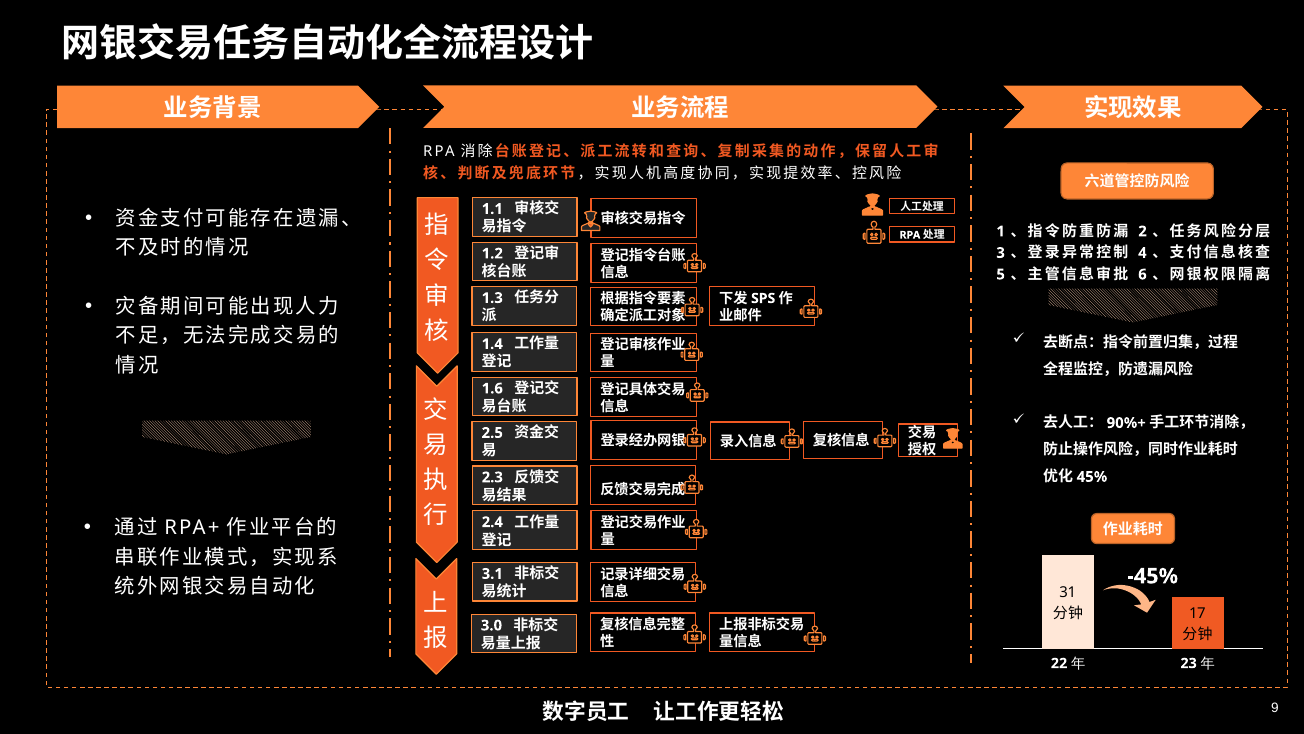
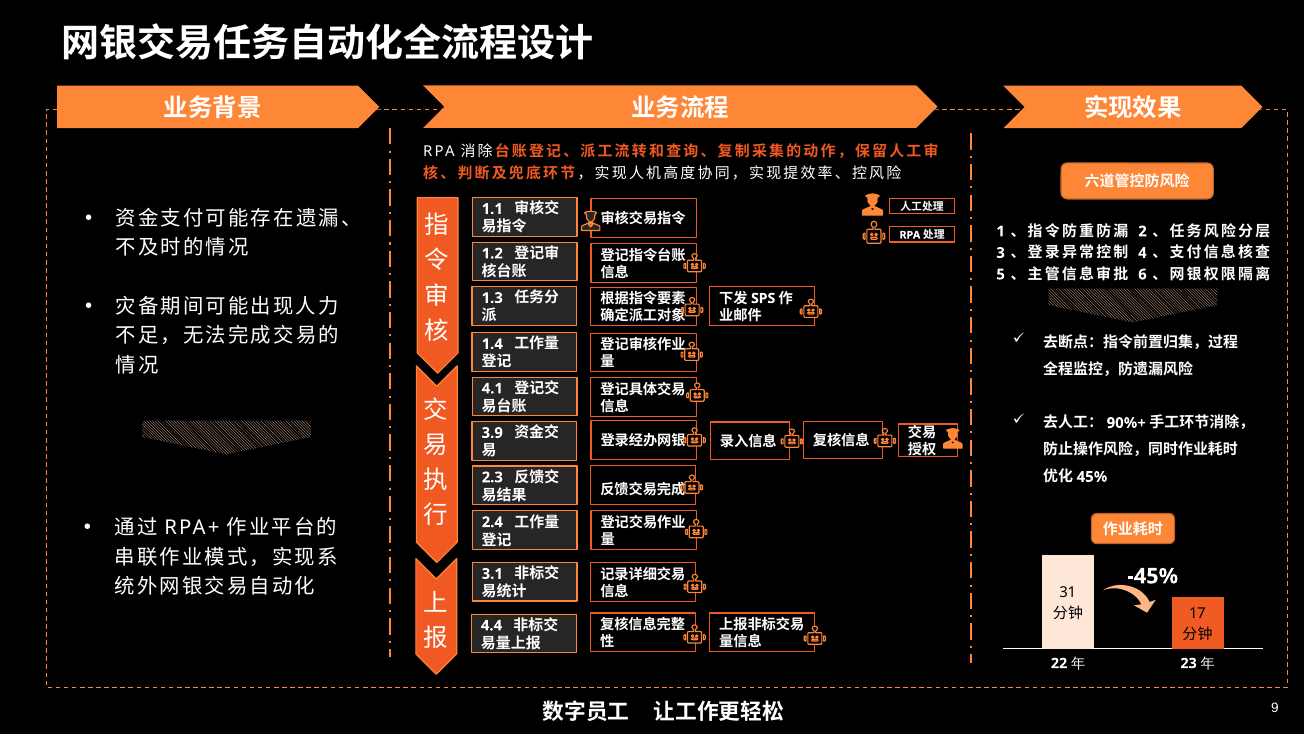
1.6: 1.6 -> 4.1 (492, 388)
2.5: 2.5 -> 3.9 (492, 433)
3.0: 3.0 -> 4.4 (491, 625)
